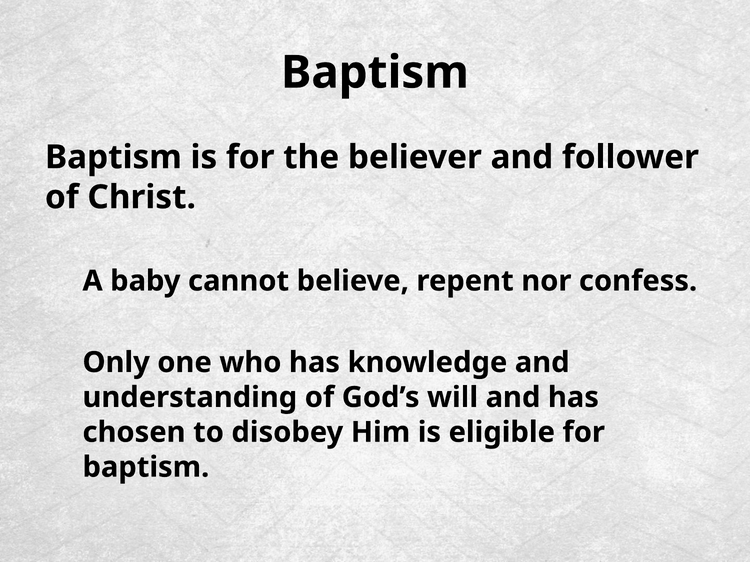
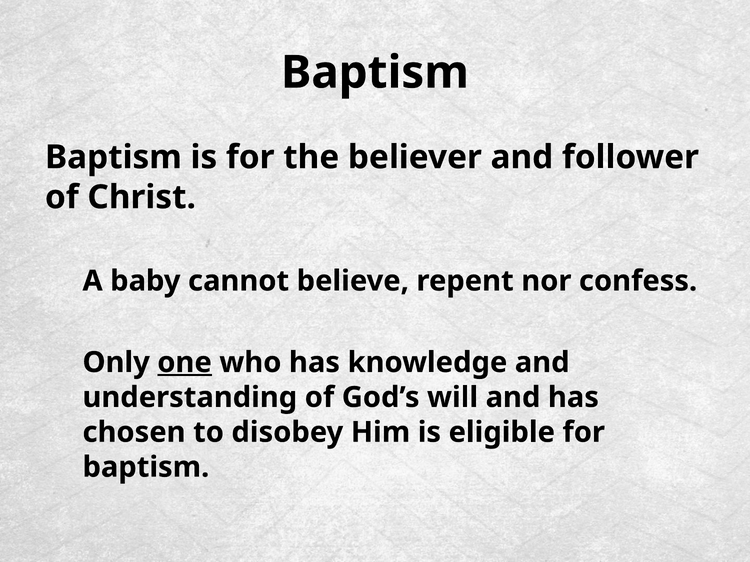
one underline: none -> present (185, 363)
